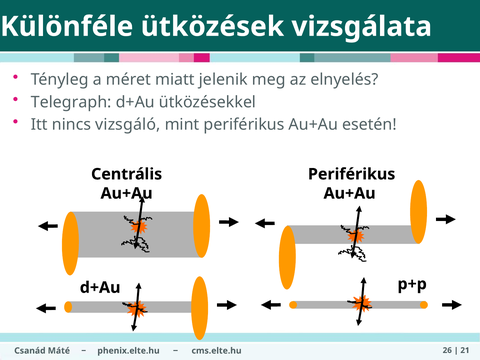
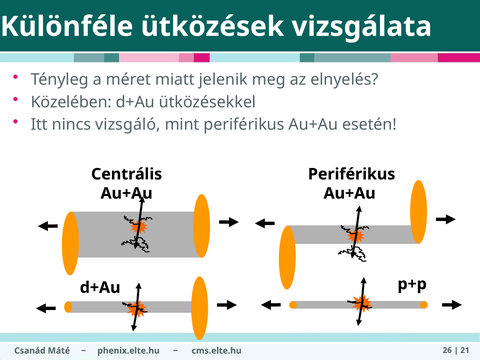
Telegraph: Telegraph -> Közelében (71, 102)
